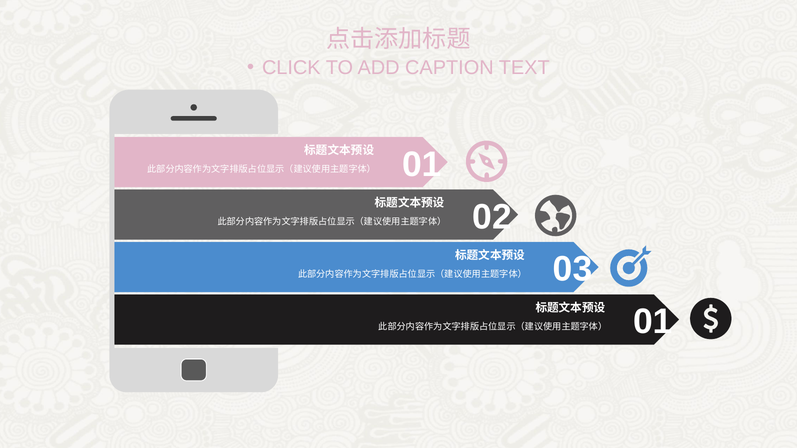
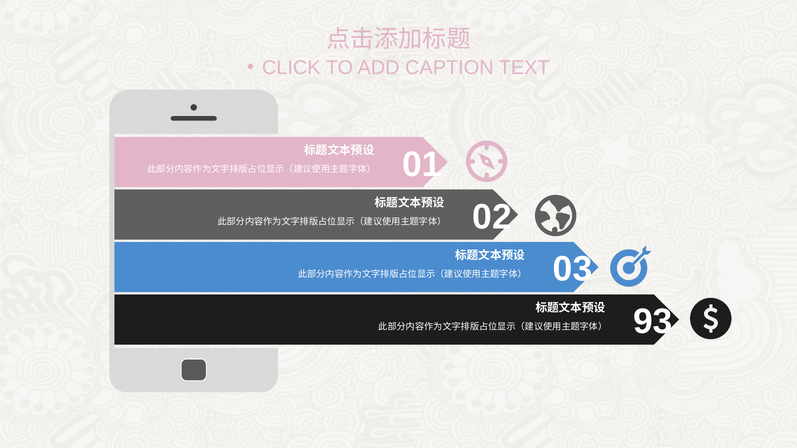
01: 01 -> 93 (653, 322)
